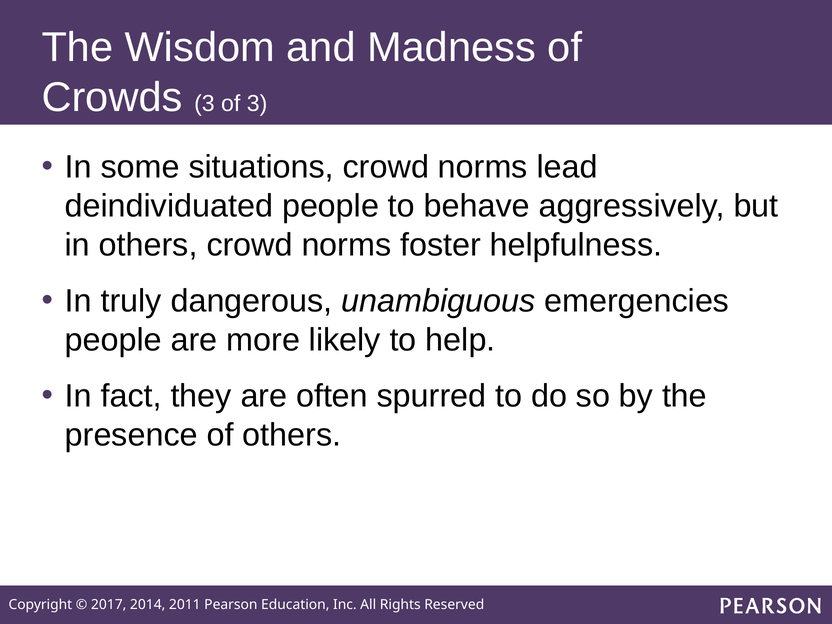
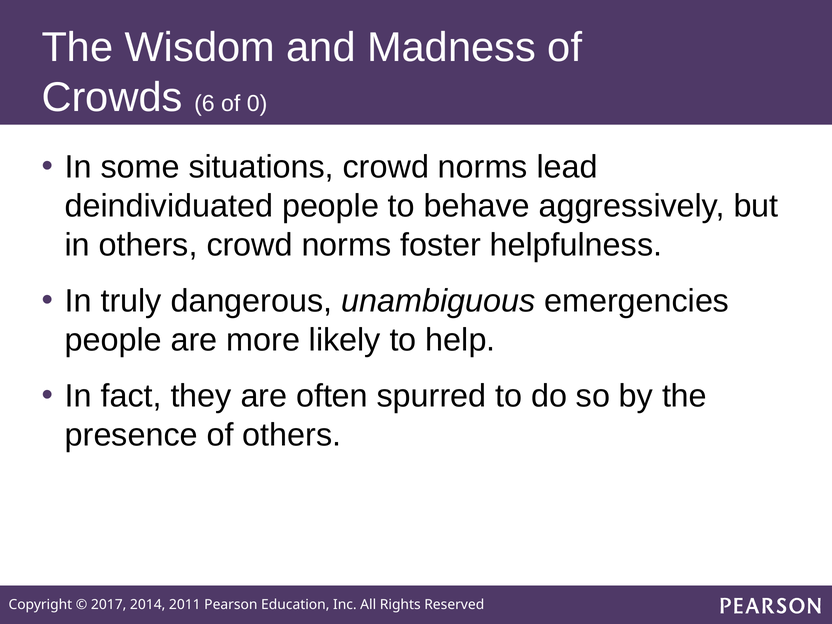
Crowds 3: 3 -> 6 (204, 103)
of 3: 3 -> 0 (257, 103)
